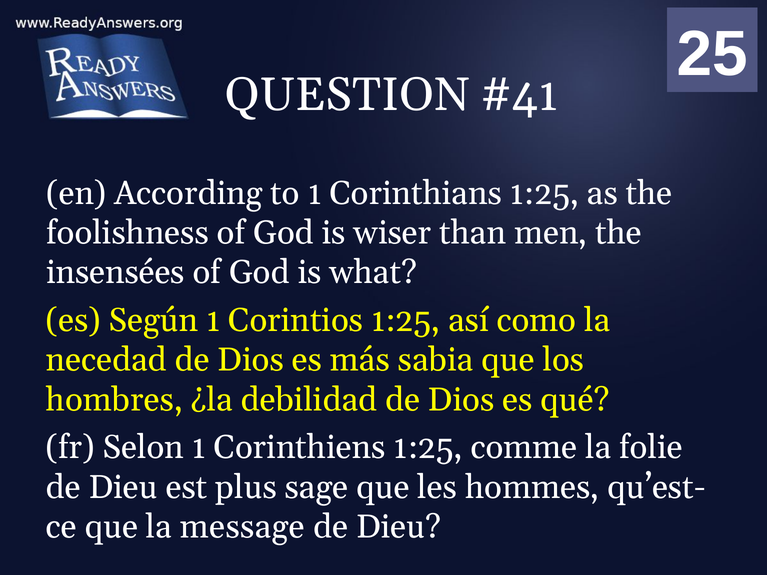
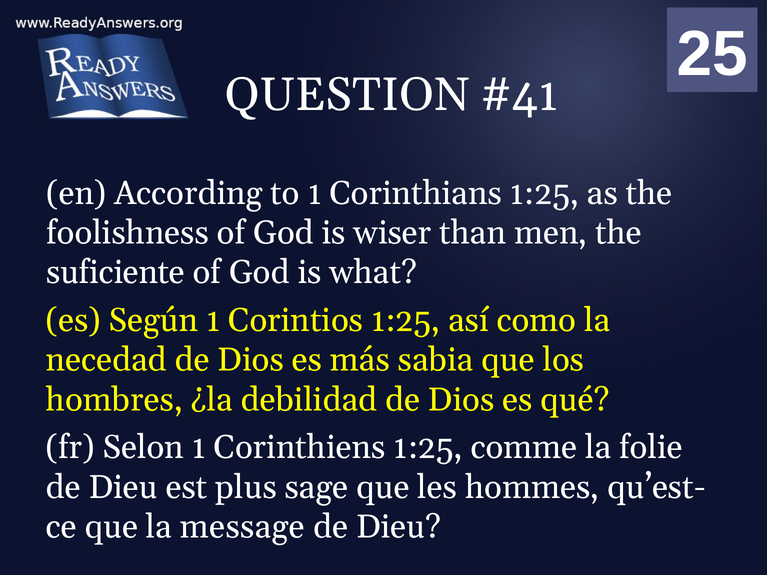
insensées: insensées -> suficiente (116, 273)
